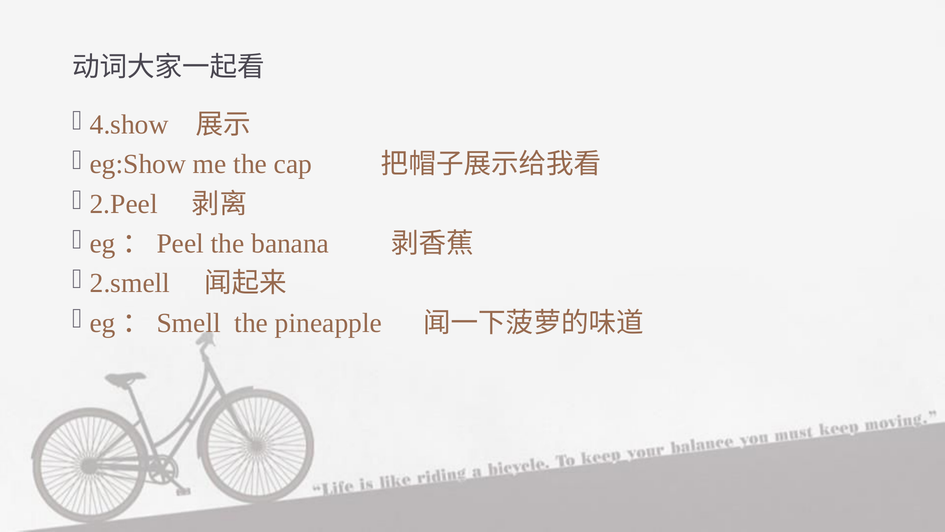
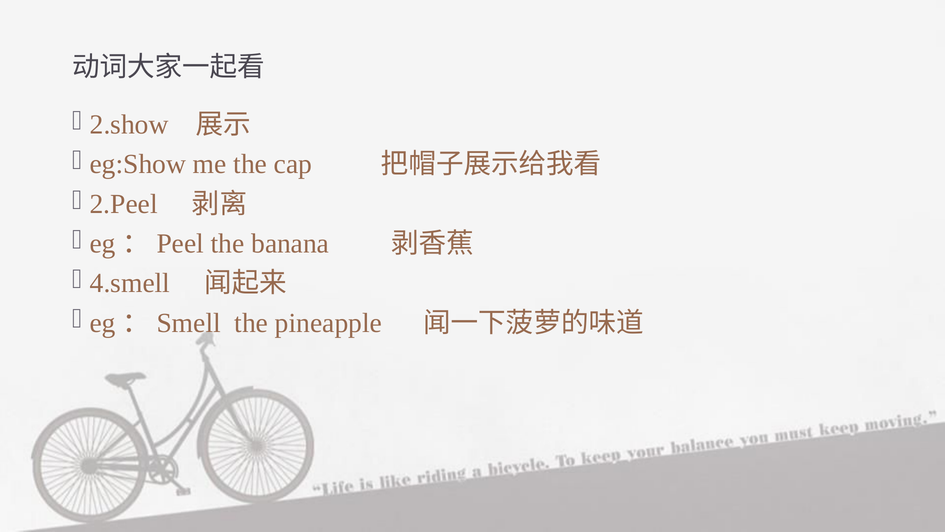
4.show: 4.show -> 2.show (129, 125)
2.smell: 2.smell -> 4.smell (130, 283)
